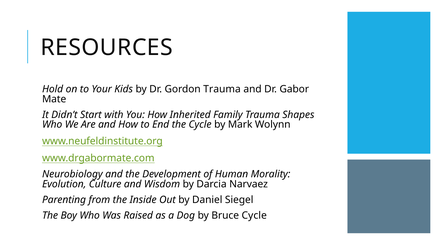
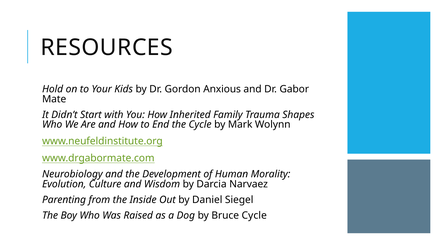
Gordon Trauma: Trauma -> Anxious (222, 89)
